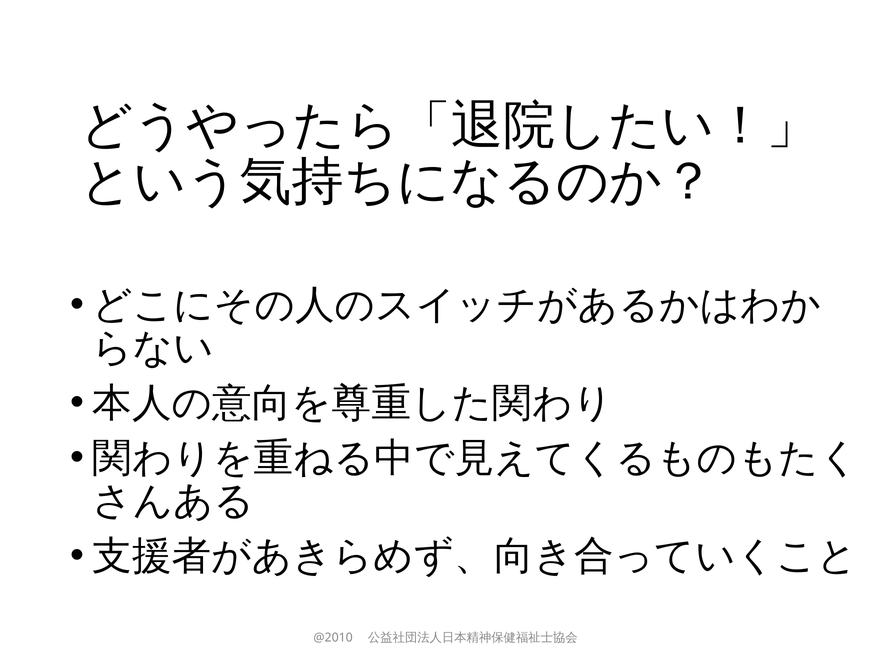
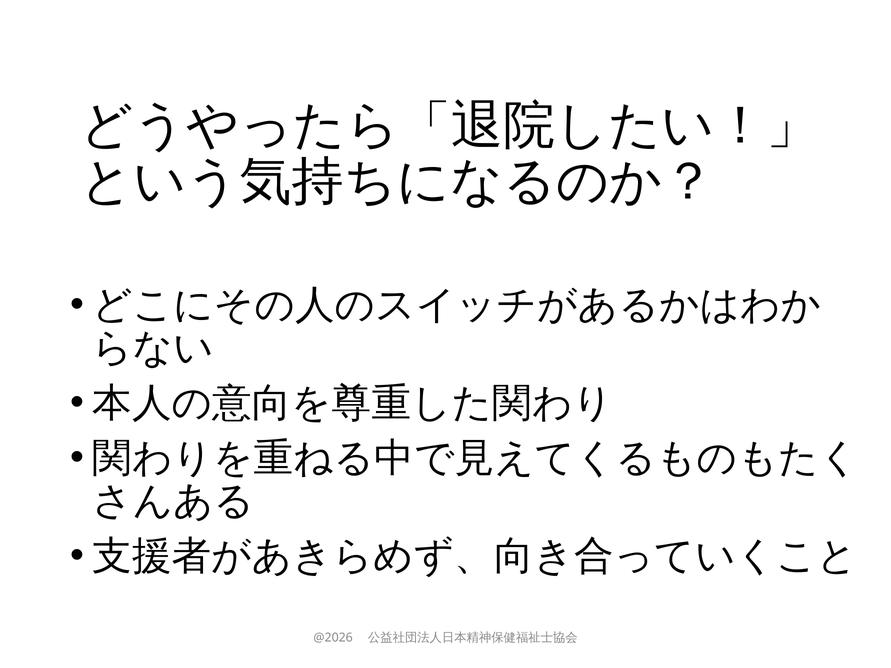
@2010: @2010 -> @2026 (333, 638)
